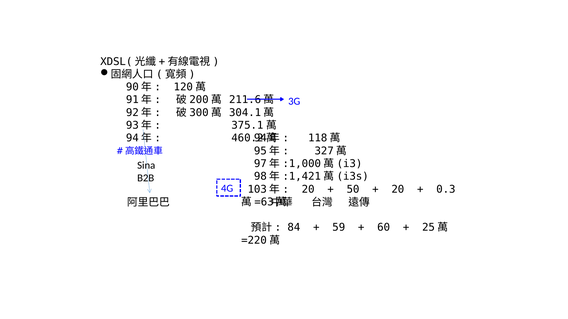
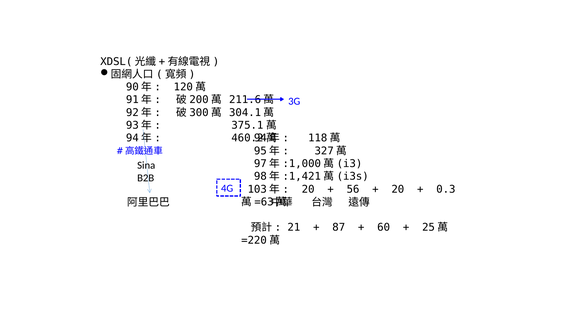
50: 50 -> 56 (353, 189)
84: 84 -> 21 (294, 228)
59: 59 -> 87 (339, 228)
